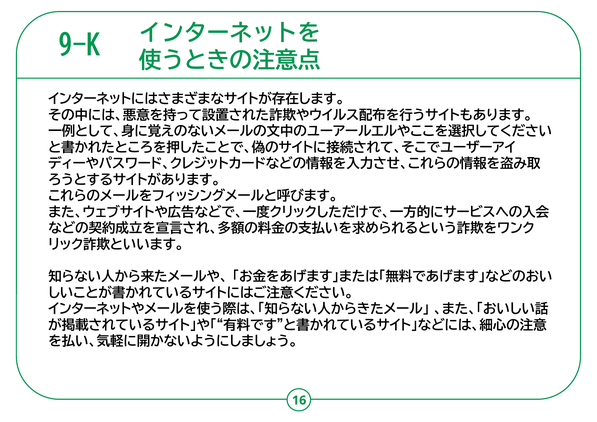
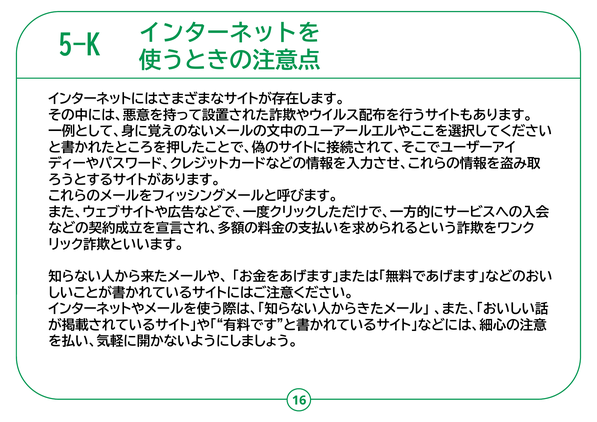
9-K: 9-K -> 5-K (80, 45)
